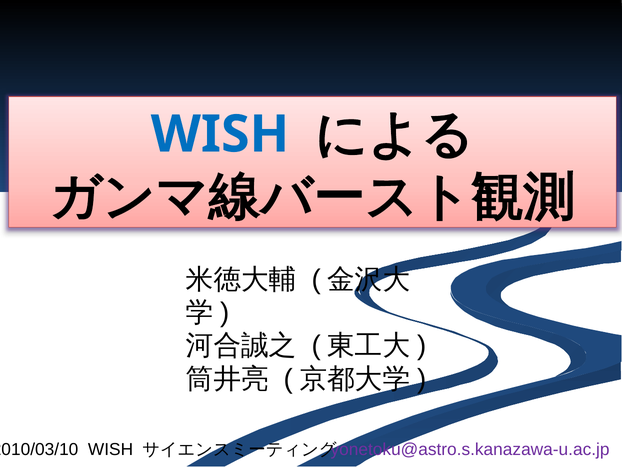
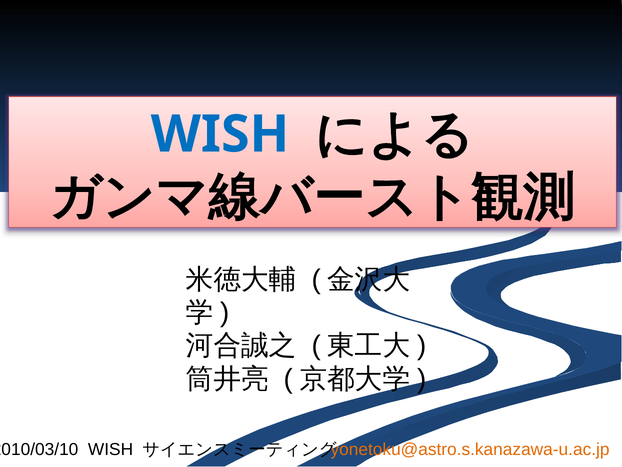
yonetoku@astro.s.kanazawa-u.ac.jp colour: purple -> orange (470, 449)
